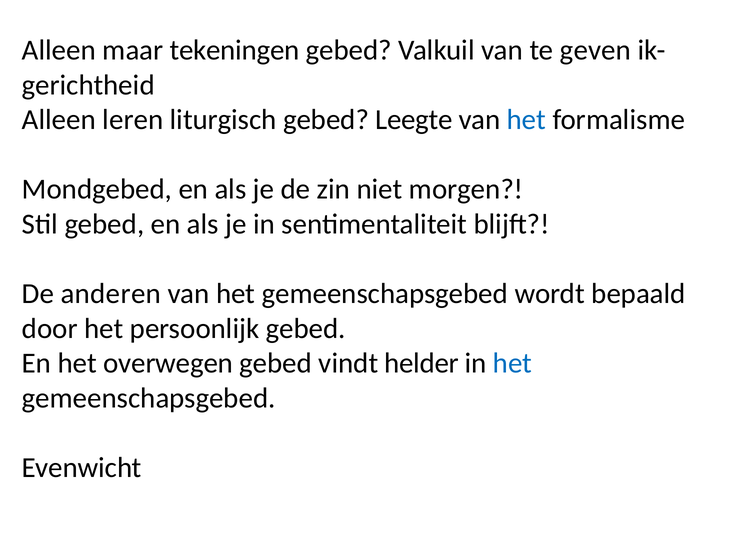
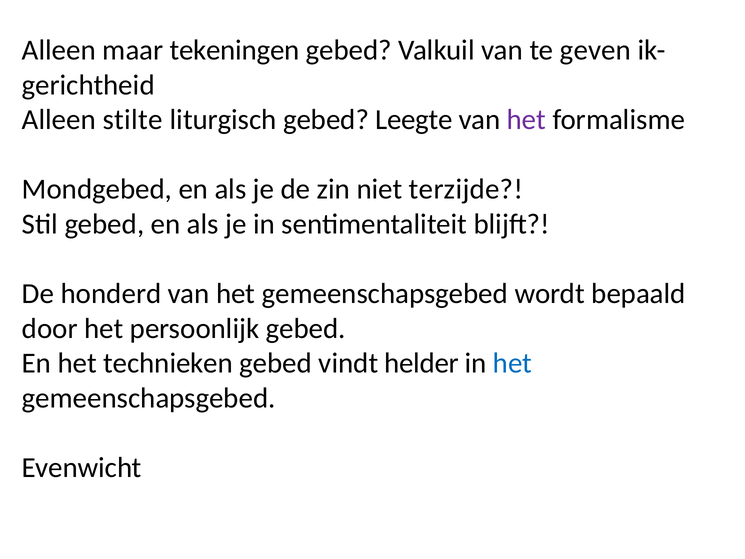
leren: leren -> stilte (133, 120)
het colour: blue -> purple (526, 120)
morgen: morgen -> terzijde (466, 189)
anderen: anderen -> honderd (111, 294)
overwegen: overwegen -> technieken (168, 363)
